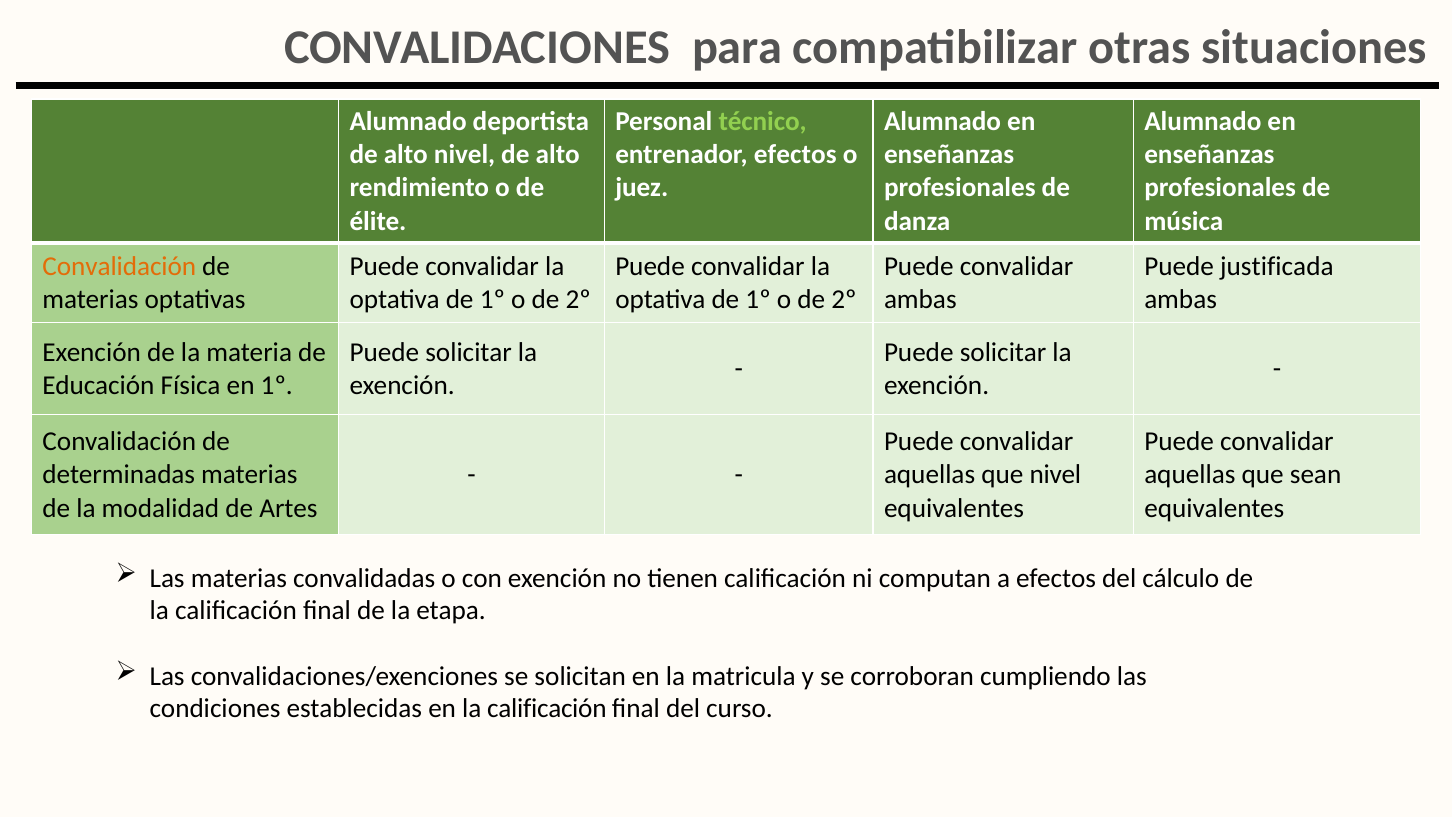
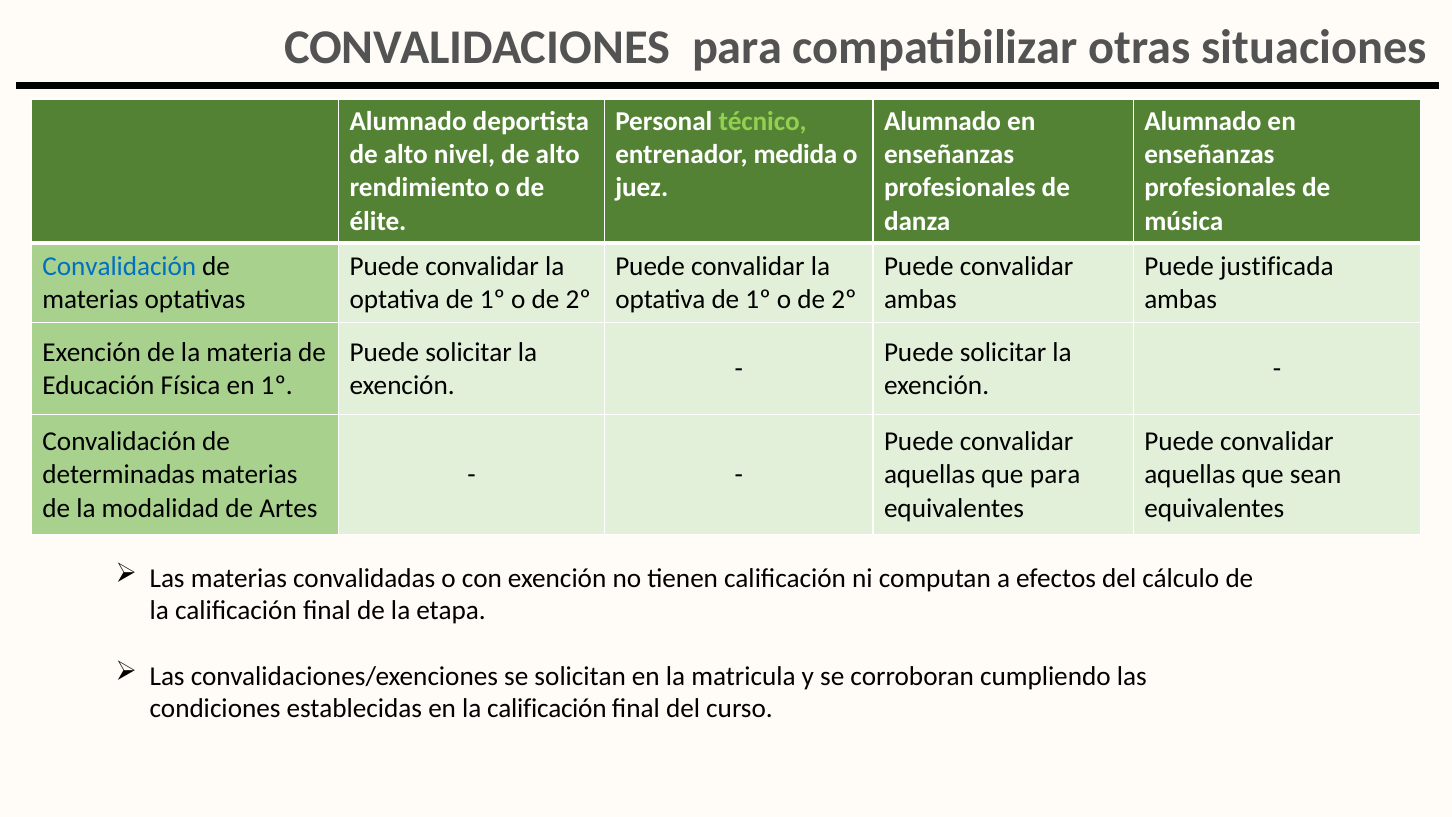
entrenador efectos: efectos -> medida (795, 155)
Convalidación colour: orange -> blue (119, 266)
que nivel: nivel -> para (1055, 475)
